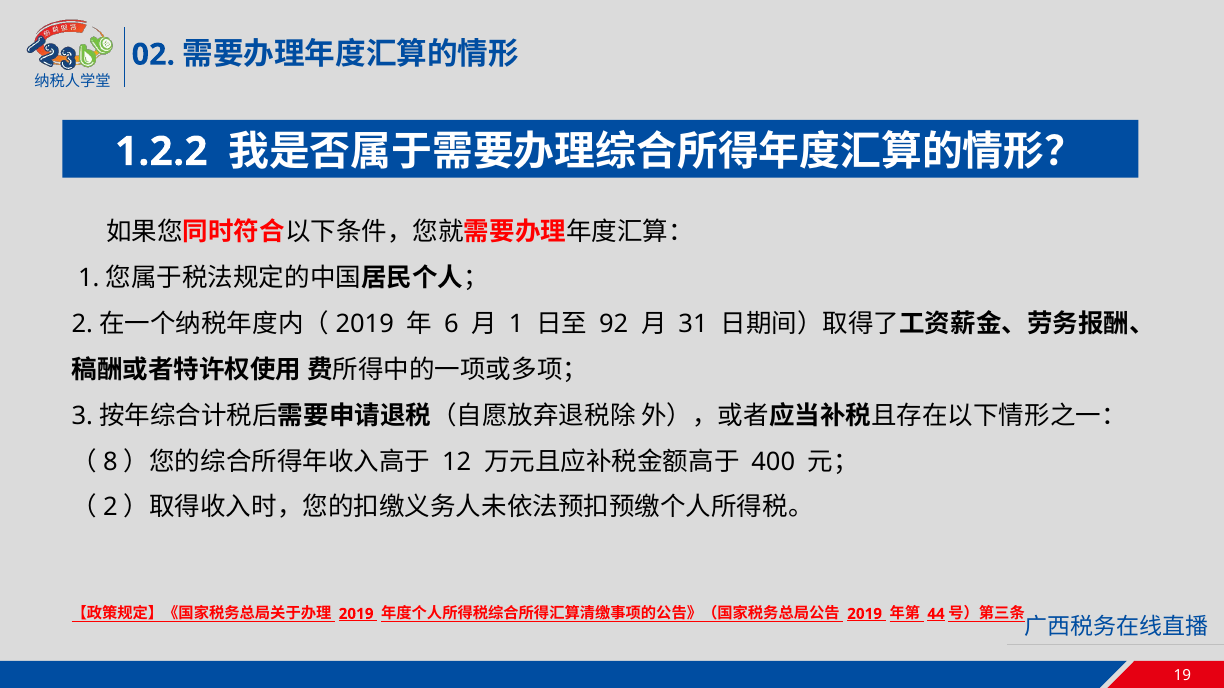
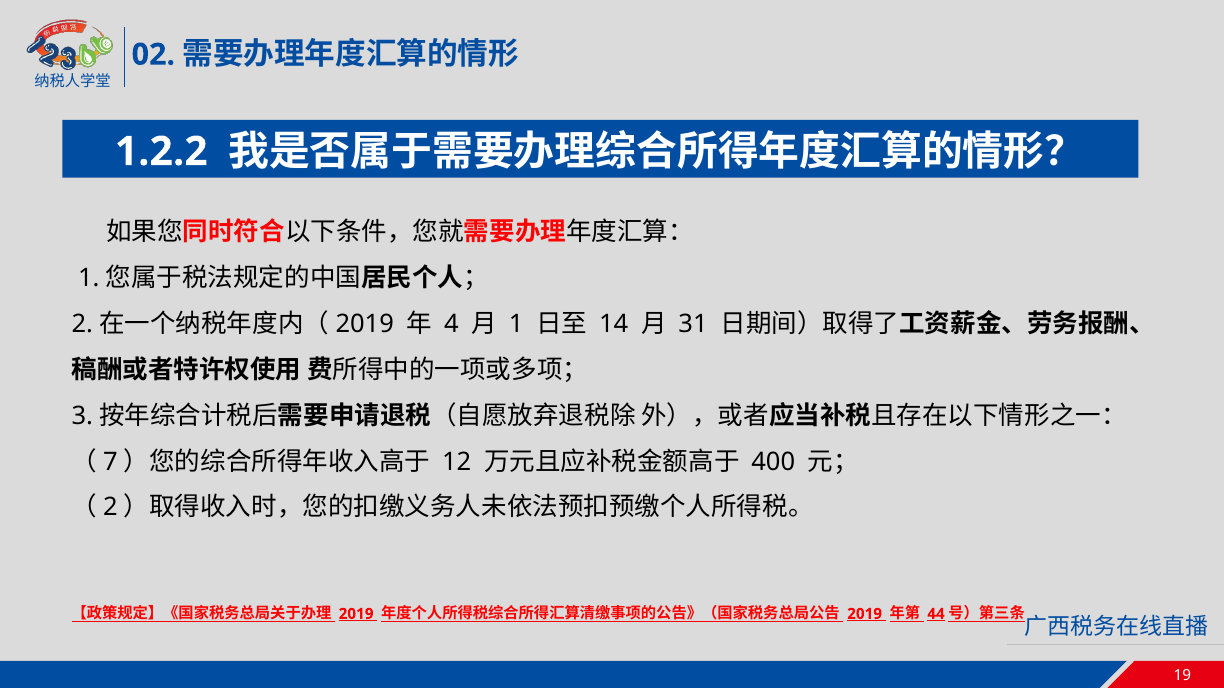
6: 6 -> 4 (451, 324)
92: 92 -> 14 (614, 324)
8: 8 -> 7 (110, 462)
